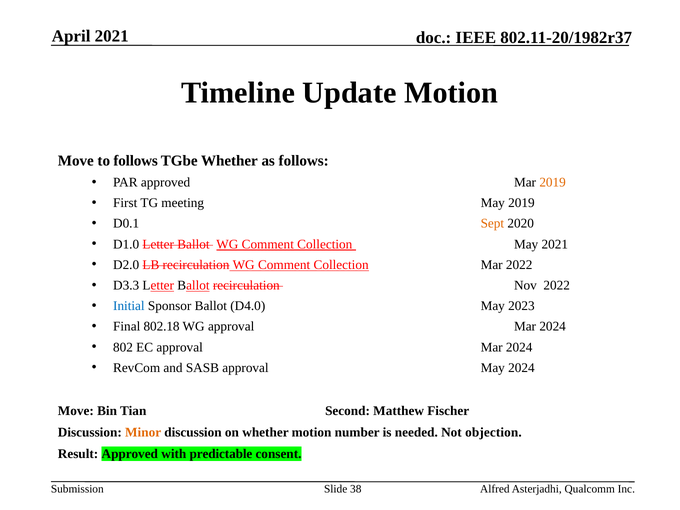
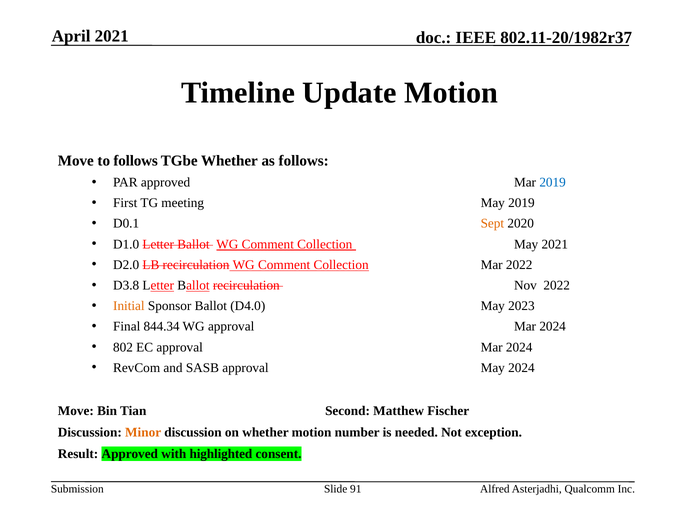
2019 colour: orange -> blue (553, 182)
D3.3: D3.3 -> D3.8 (126, 285)
Initial colour: blue -> orange (129, 306)
802.18: 802.18 -> 844.34 (162, 327)
objection: objection -> exception (494, 432)
predictable: predictable -> highlighted (221, 454)
38: 38 -> 91 (356, 489)
